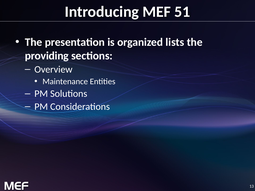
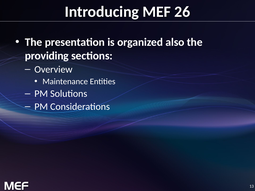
51: 51 -> 26 (182, 12)
lists: lists -> also (175, 42)
